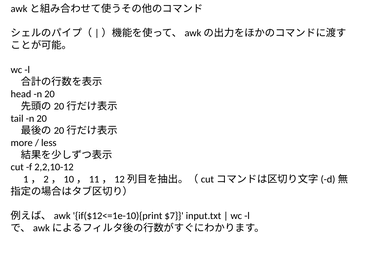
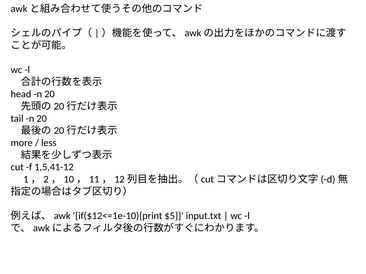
2,2,10-12: 2,2,10-12 -> 1,5,41-12 (54, 167)
$7: $7 -> $5 (174, 216)
